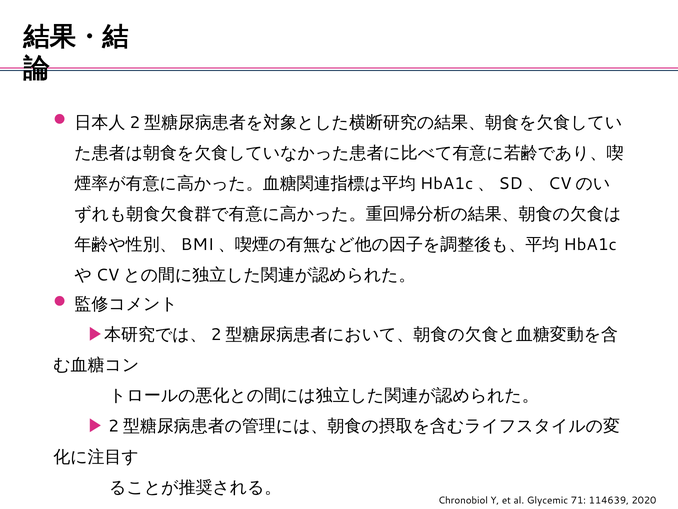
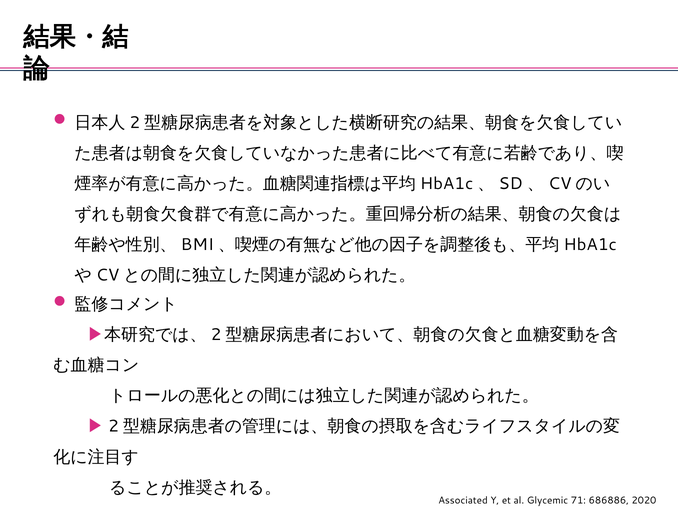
Chronobiol: Chronobiol -> Associated (463, 500)
114639: 114639 -> 686886 (609, 500)
